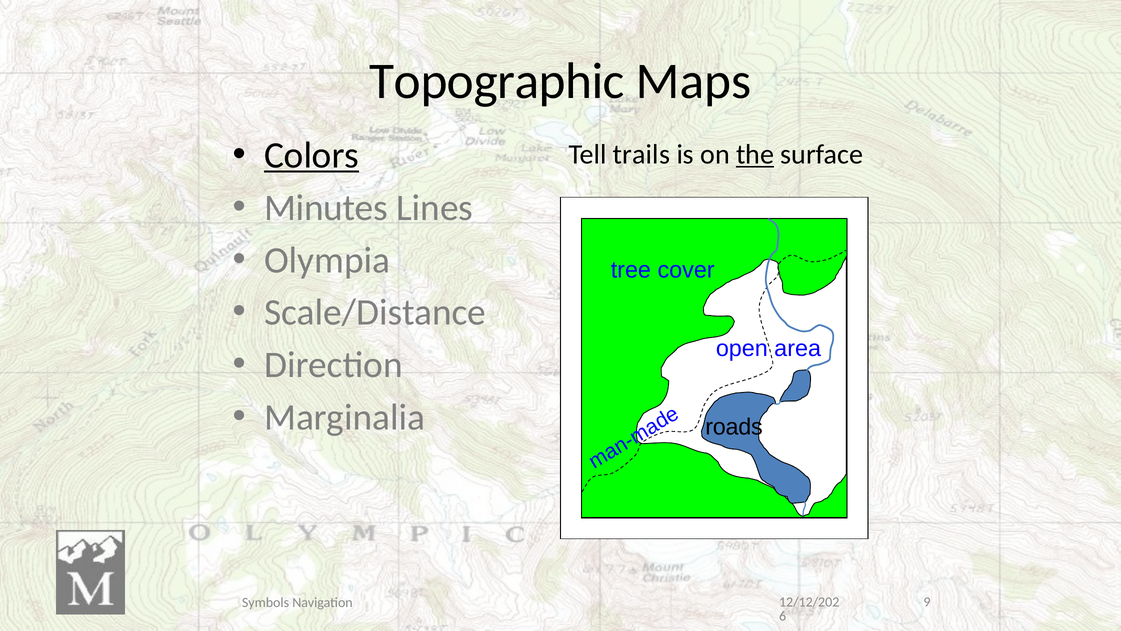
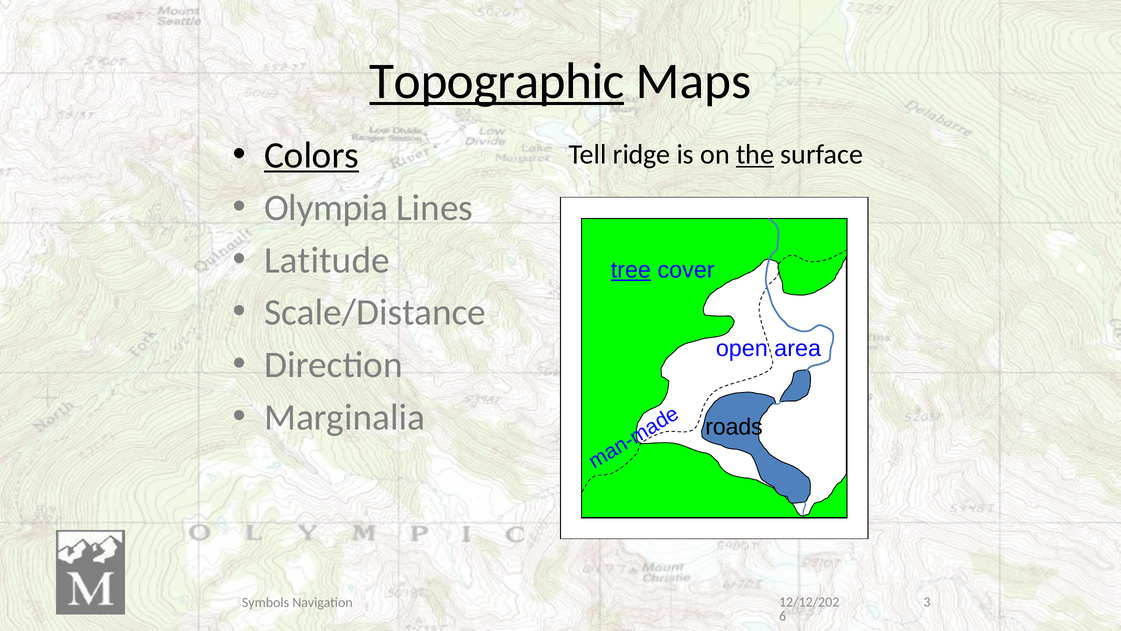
Topographic underline: none -> present (497, 81)
trails: trails -> ridge (642, 155)
Minutes: Minutes -> Olympia (326, 208)
Olympia: Olympia -> Latitude (327, 260)
tree underline: none -> present (631, 270)
9: 9 -> 3 (927, 602)
